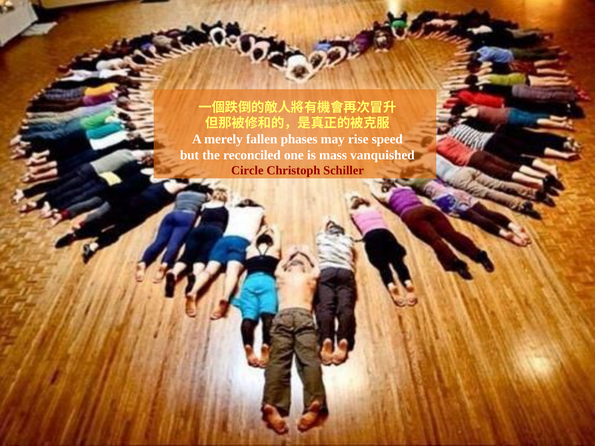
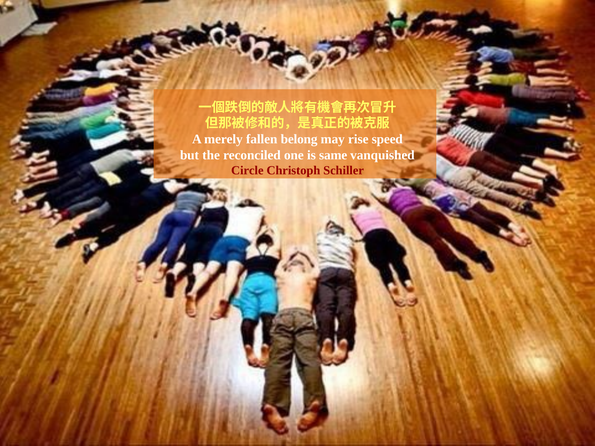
phases: phases -> belong (299, 139)
mass: mass -> same (333, 155)
